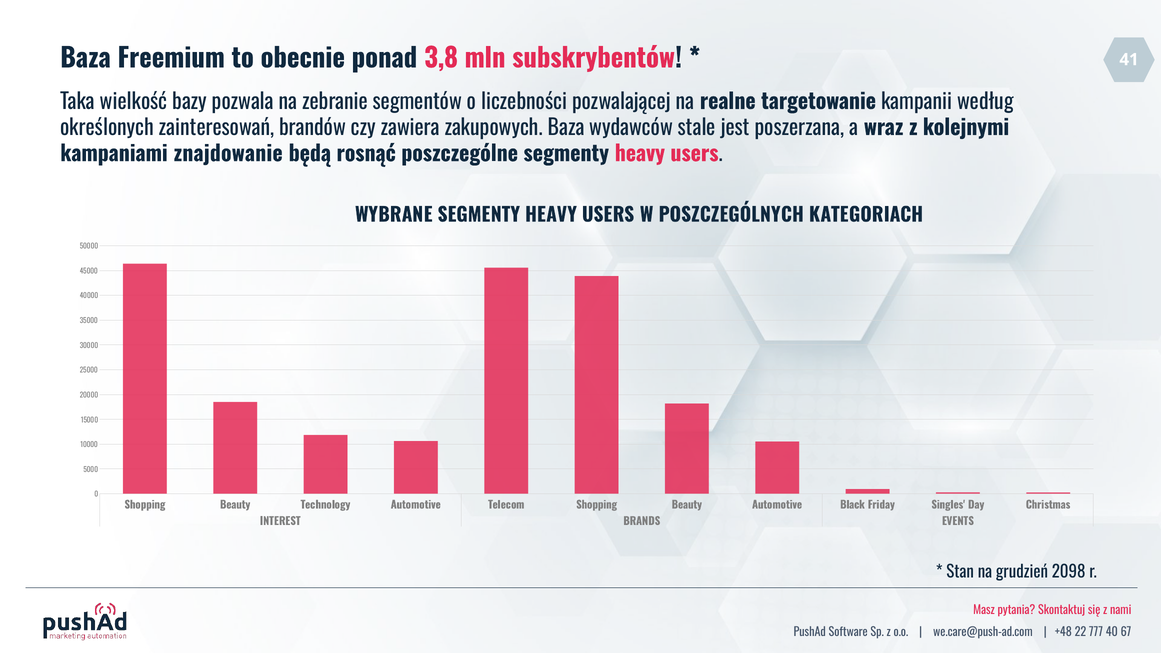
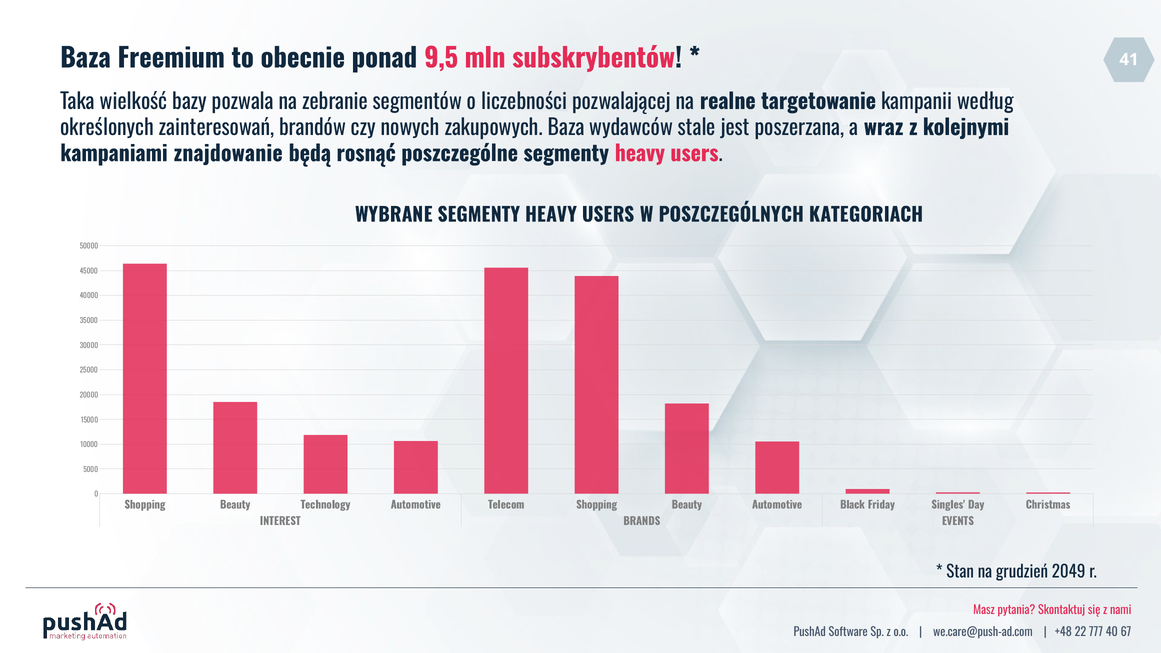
3,8: 3,8 -> 9,5 (441, 59)
zawiera: zawiera -> nowych (410, 128)
2098: 2098 -> 2049 (1069, 572)
